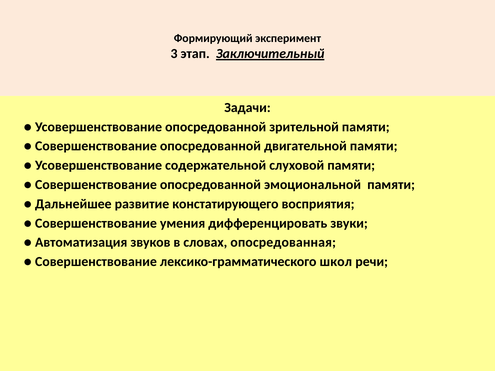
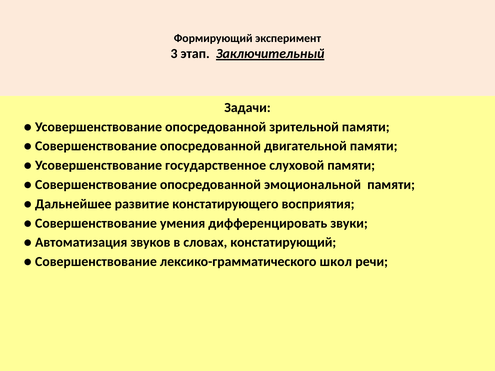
содержательной: содержательной -> государственное (216, 165)
опосредованная: опосредованная -> констатирующий (283, 243)
